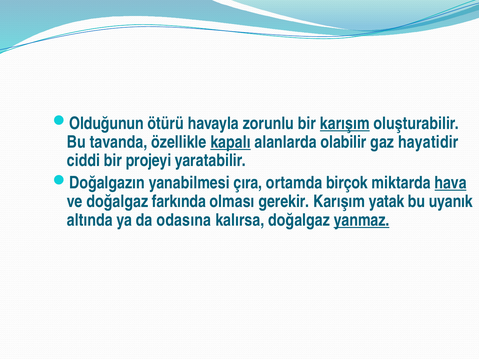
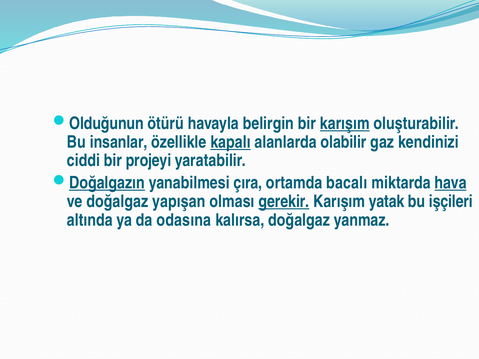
zorunlu: zorunlu -> belirgin (268, 123)
tavanda: tavanda -> insanlar (119, 142)
hayatidir: hayatidir -> kendinizi (428, 142)
Doğalgazın underline: none -> present (107, 183)
birçok: birçok -> bacalı (347, 183)
farkında: farkında -> yapışan (179, 202)
gerekir underline: none -> present (284, 202)
uyanık: uyanık -> işçileri (451, 202)
yanmaz underline: present -> none (362, 220)
